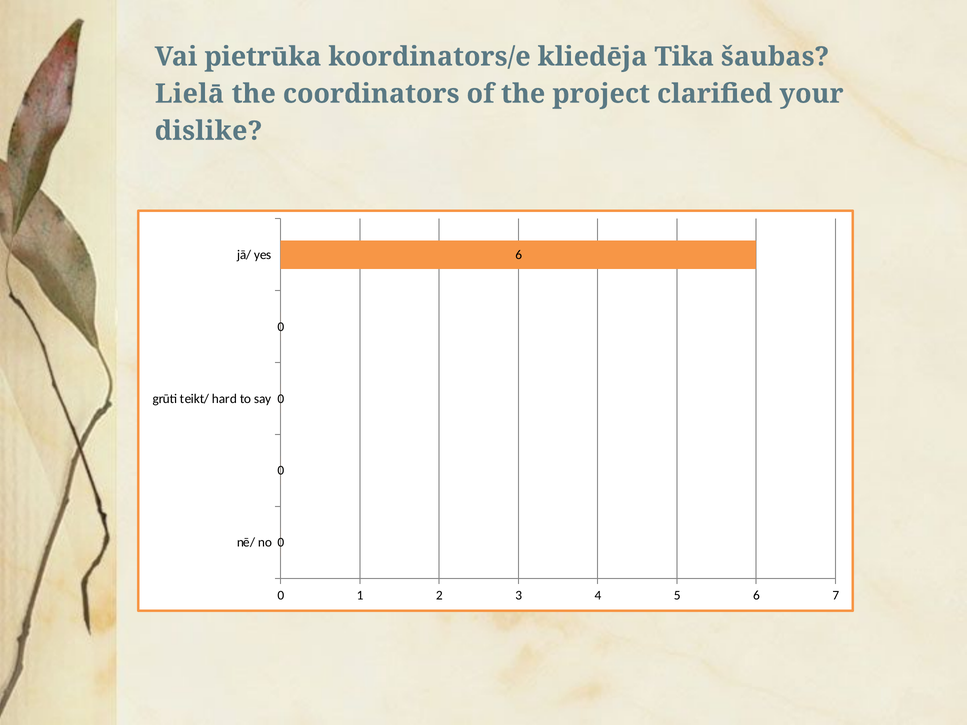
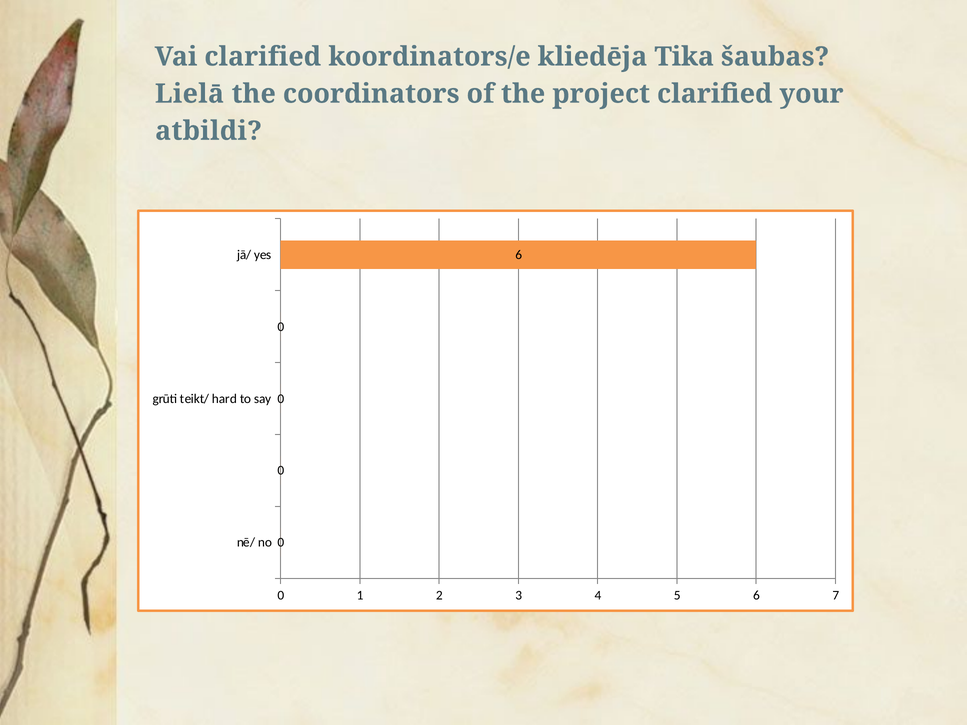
Vai pietrūka: pietrūka -> clarified (263, 57)
dislike: dislike -> atbildi (209, 131)
